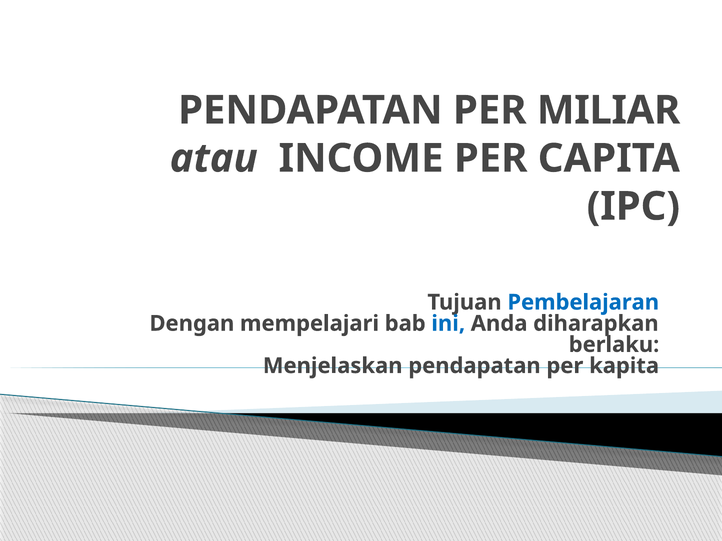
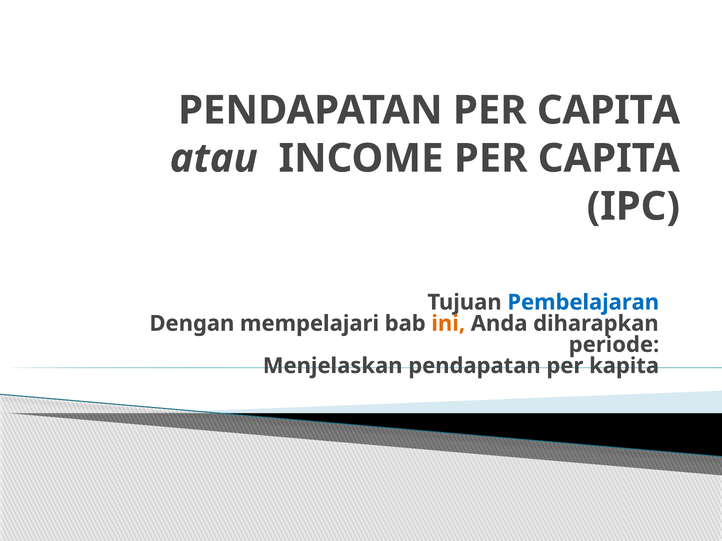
PENDAPATAN PER MILIAR: MILIAR -> CAPITA (609, 110)
ini colour: blue -> orange (448, 324)
berlaku: berlaku -> periode (614, 345)
